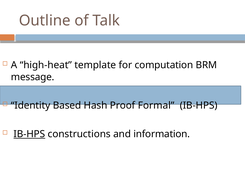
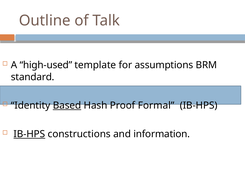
high-heat: high-heat -> high-used (46, 65)
computation: computation -> assumptions (164, 65)
message: message -> standard (33, 77)
Based underline: none -> present (67, 105)
